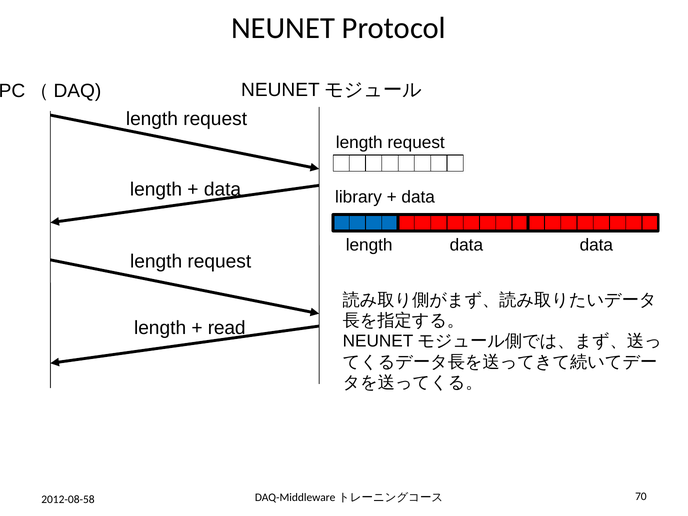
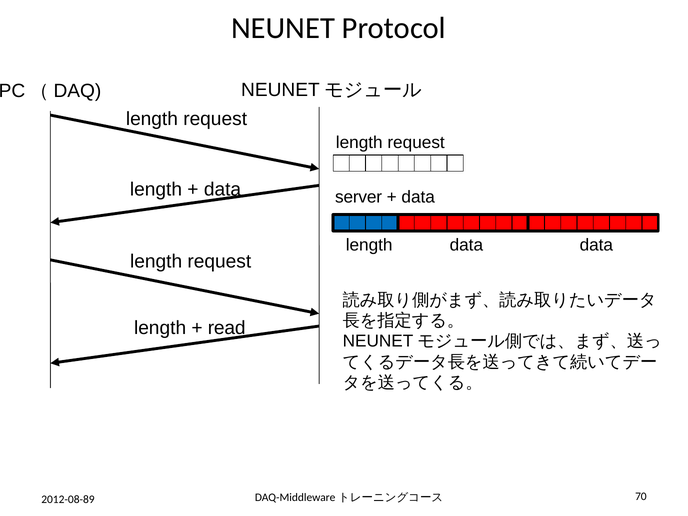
library: library -> server (359, 197)
2012-08-58: 2012-08-58 -> 2012-08-89 (68, 499)
